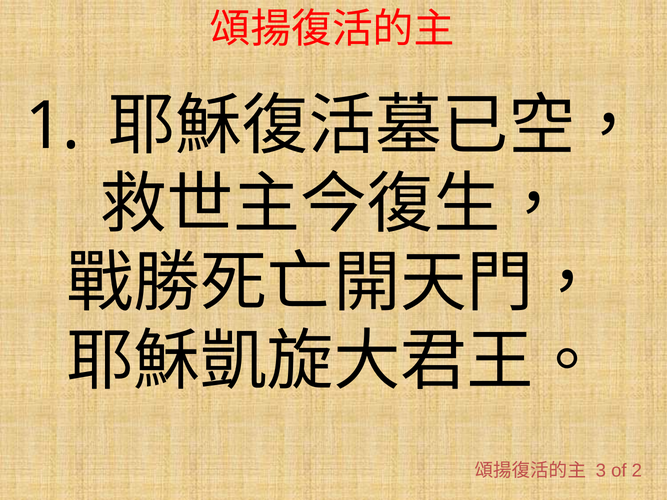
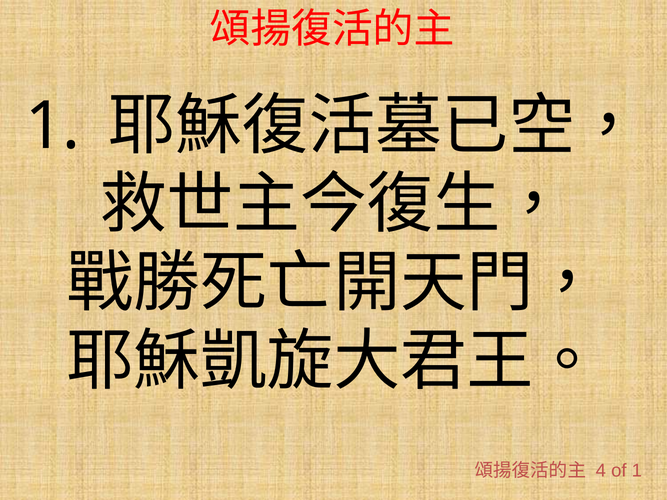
3: 3 -> 4 (601, 471)
of 2: 2 -> 1 (637, 471)
